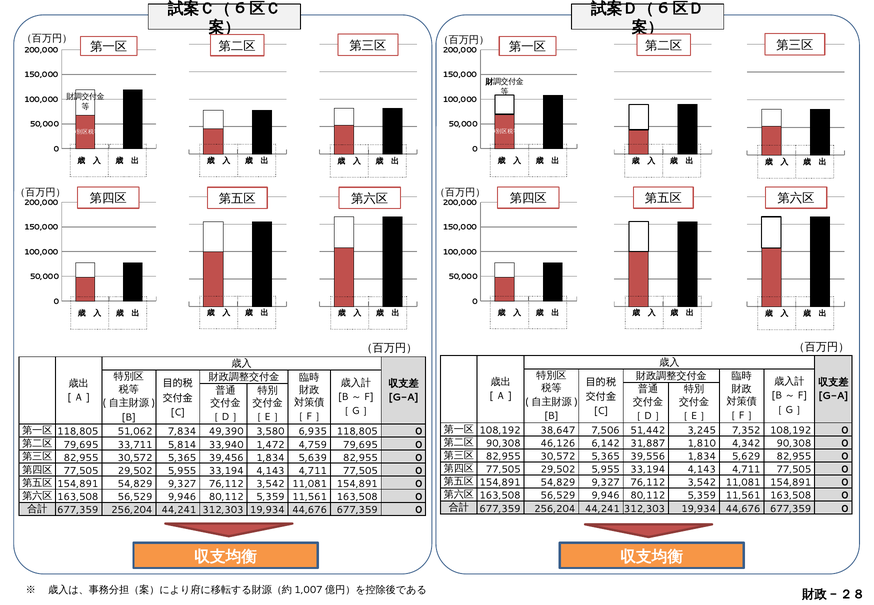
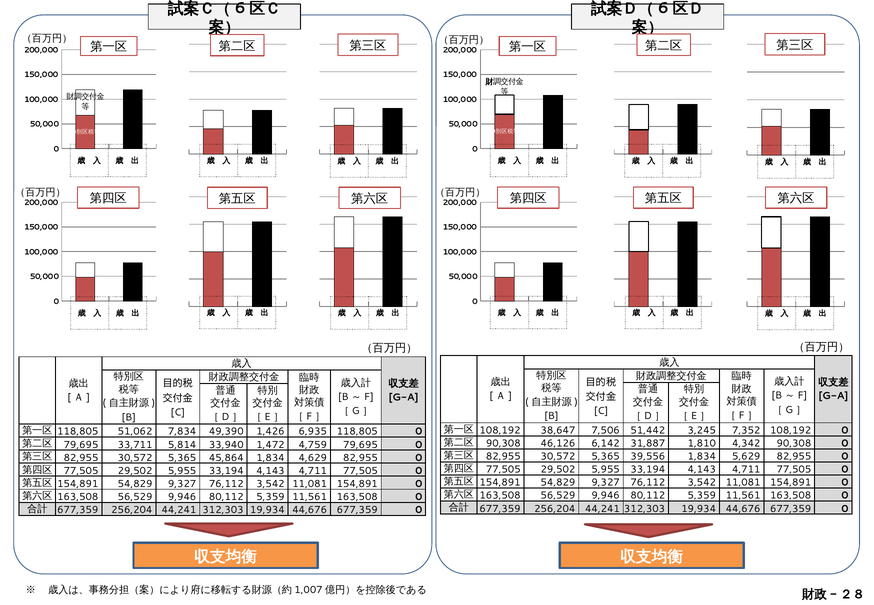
3,580: 3,580 -> 1,426 (270, 432)
39,456: 39,456 -> 45,864 (226, 458)
5,639: 5,639 -> 4,629 (313, 458)
